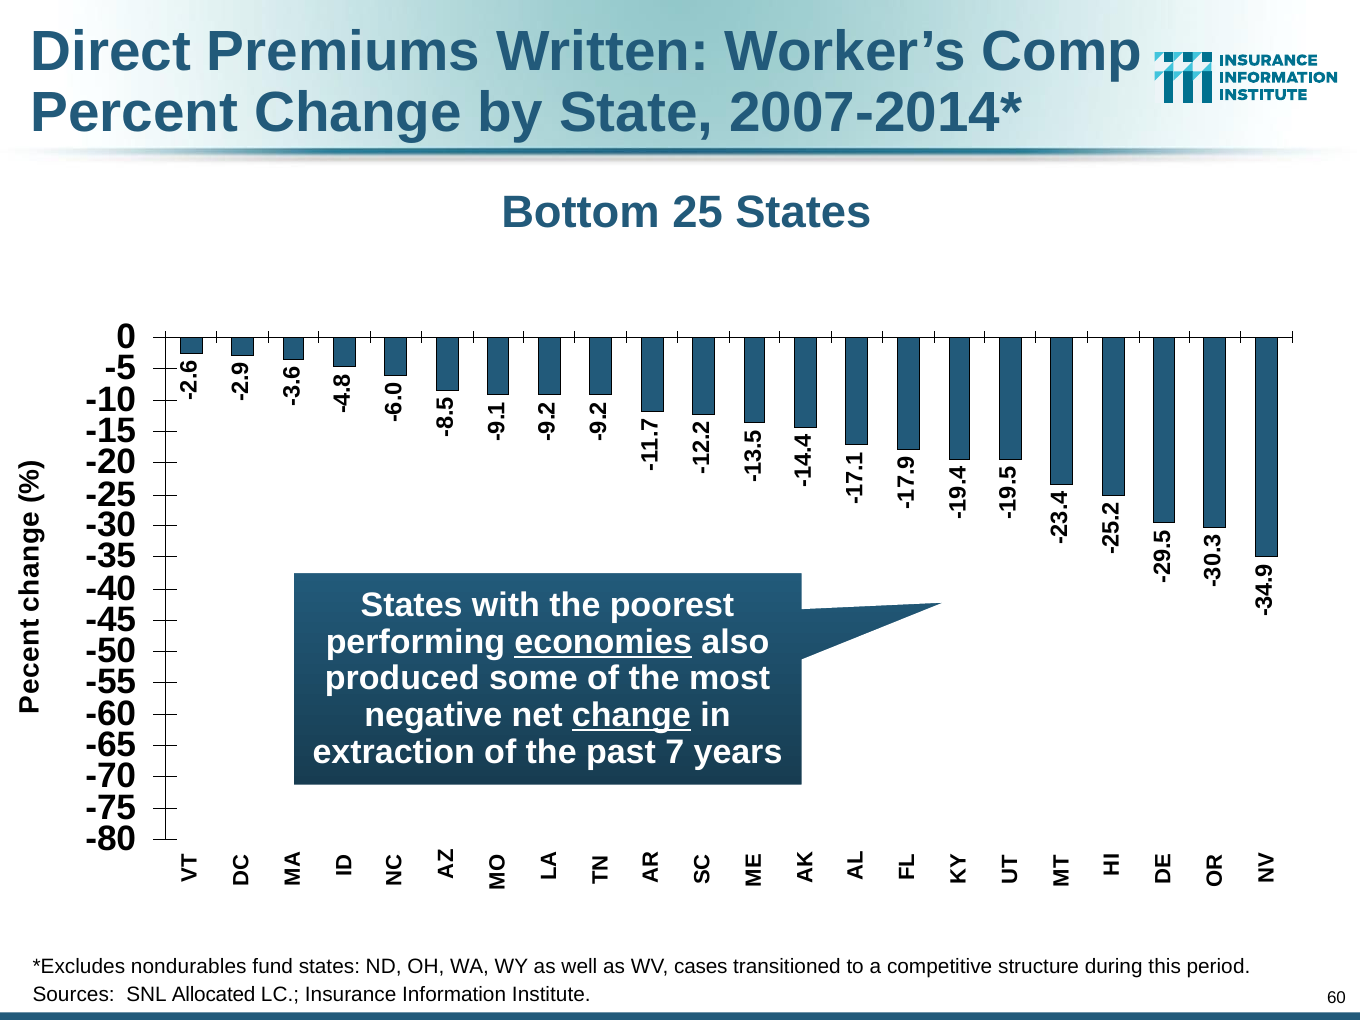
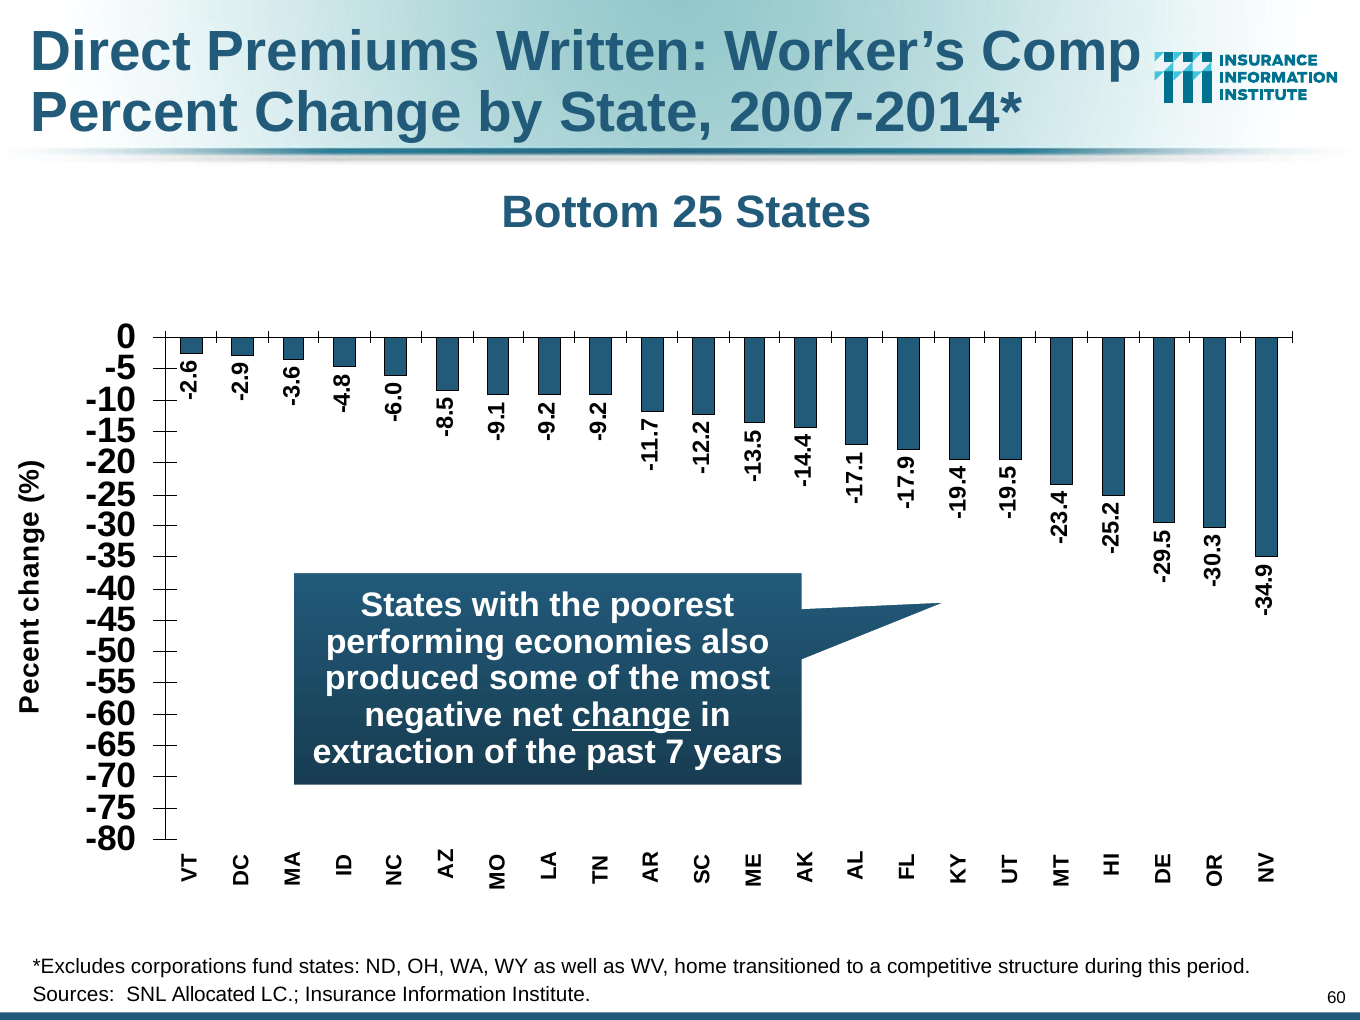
economies underline: present -> none (603, 642)
nondurables: nondurables -> corporations (189, 966)
cases: cases -> home (701, 966)
